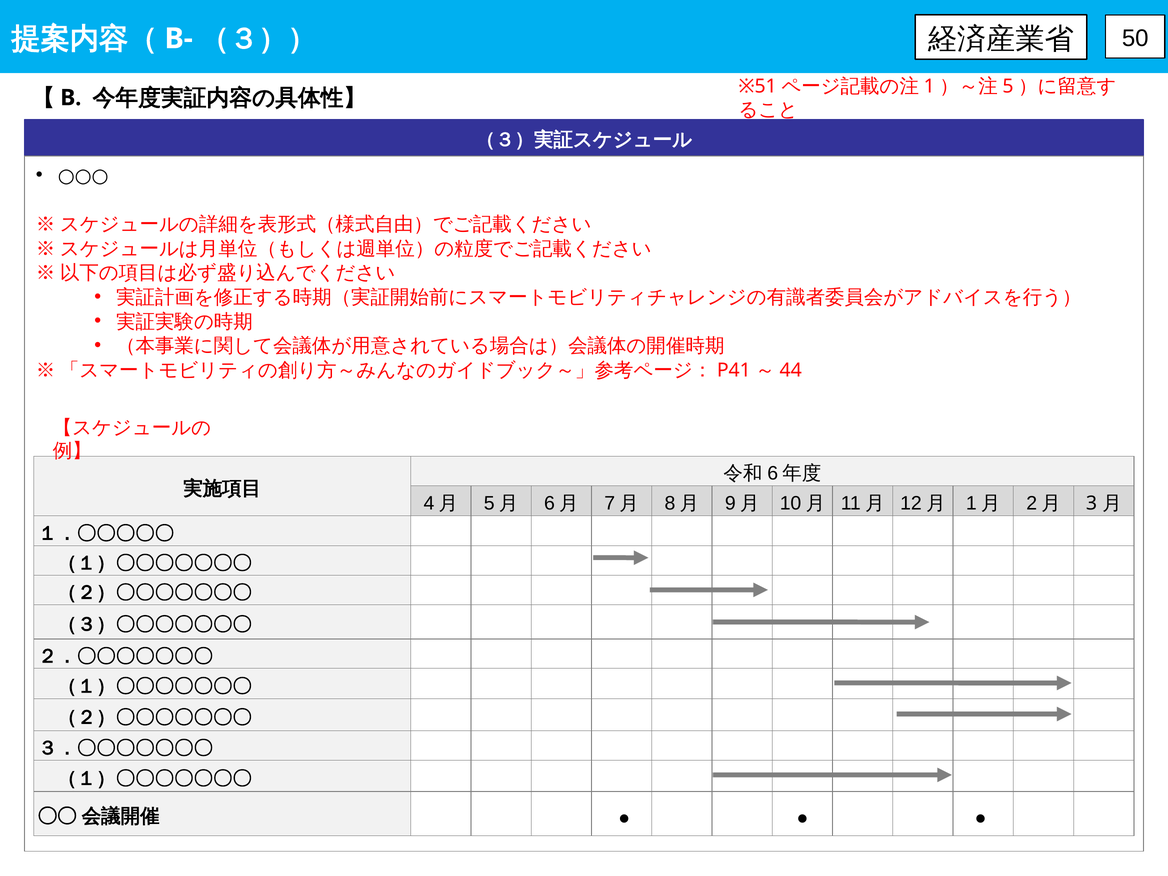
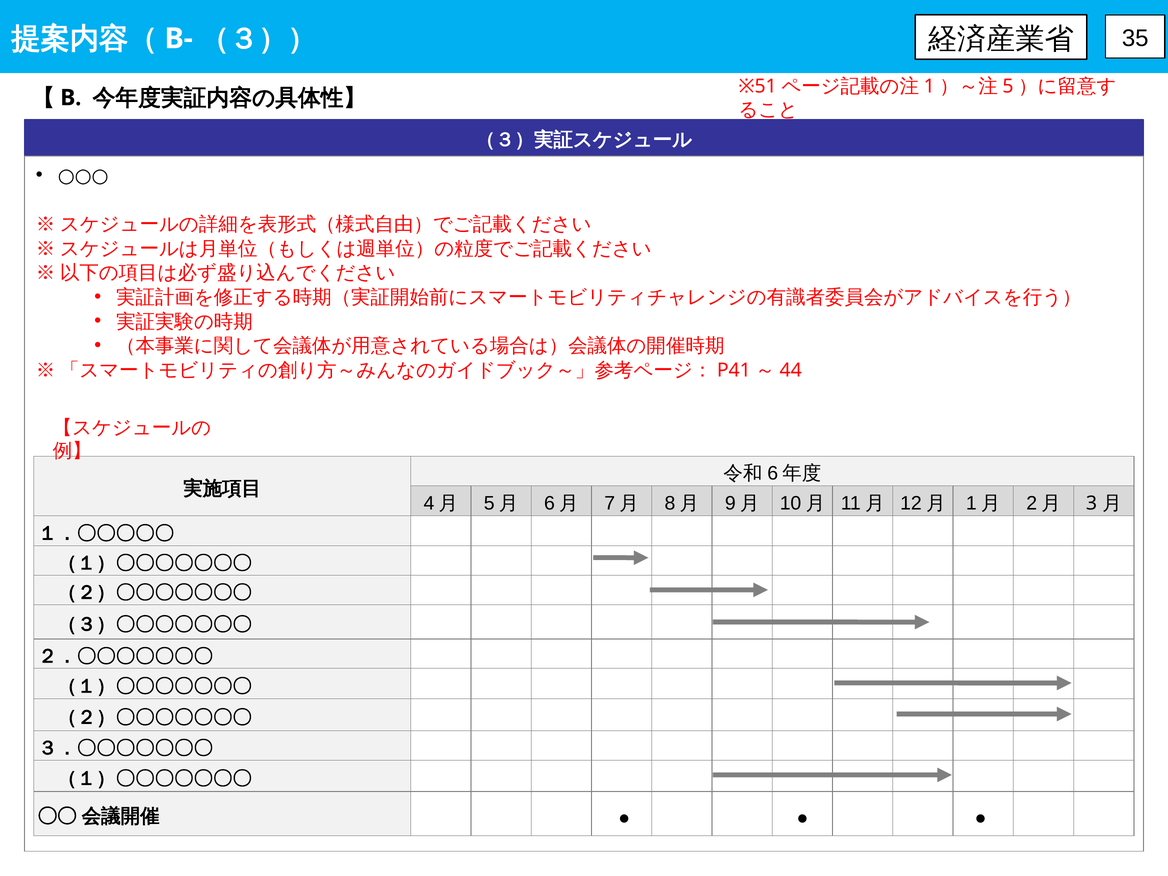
50: 50 -> 35 (1135, 38)
